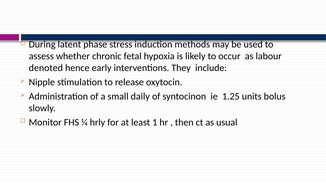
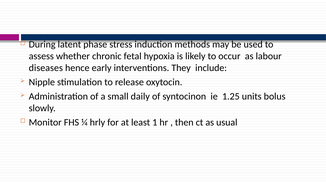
denoted: denoted -> diseases (46, 68)
